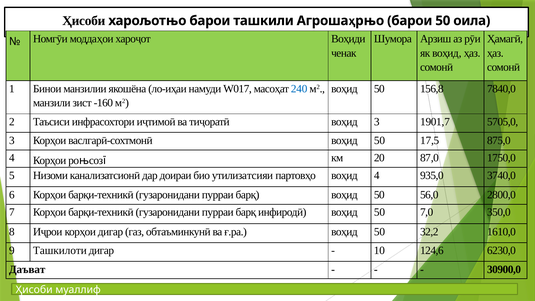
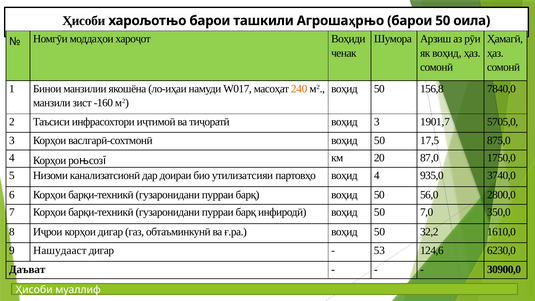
240 colour: blue -> orange (299, 89)
Ташкилоти: Ташкилоти -> Нашудааст (60, 251)
10: 10 -> 53 (379, 251)
